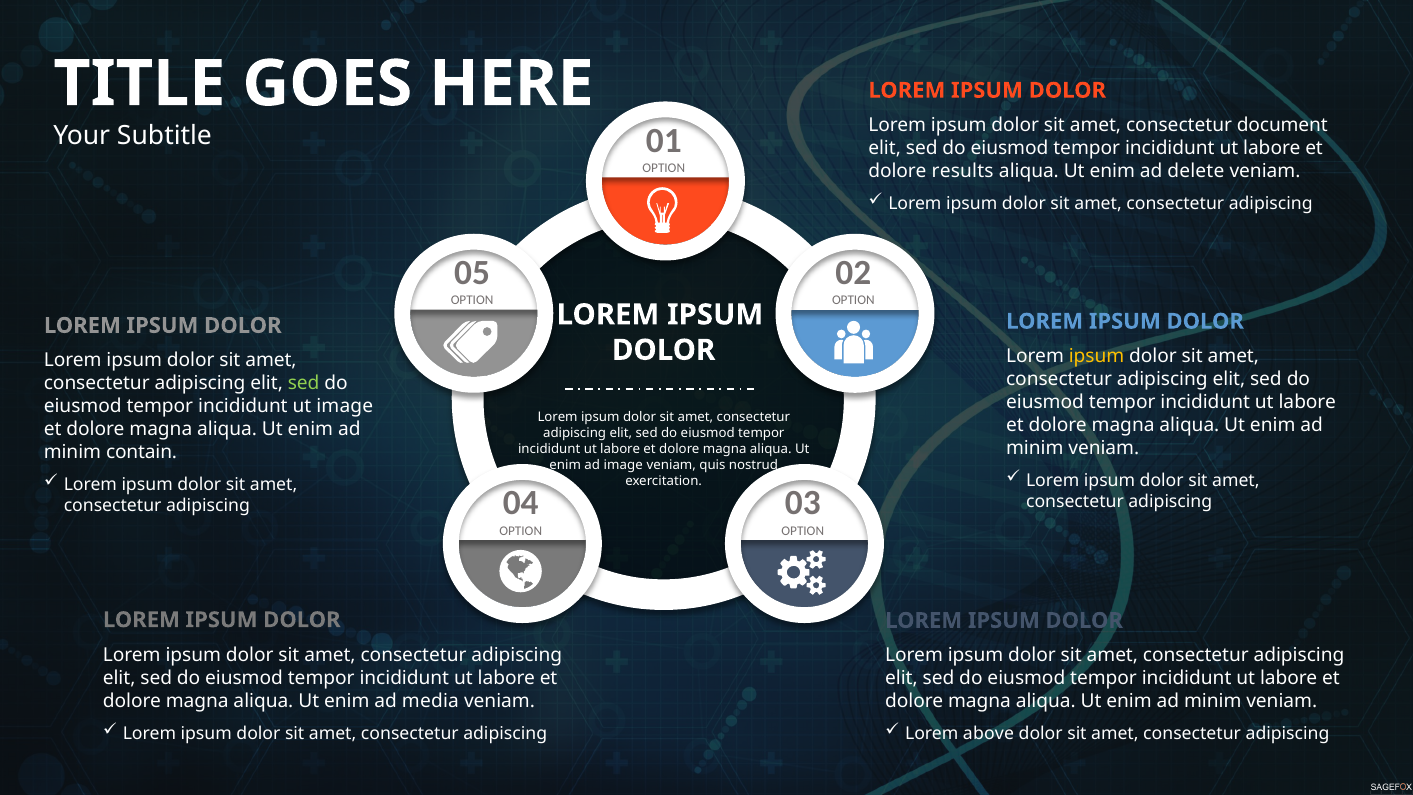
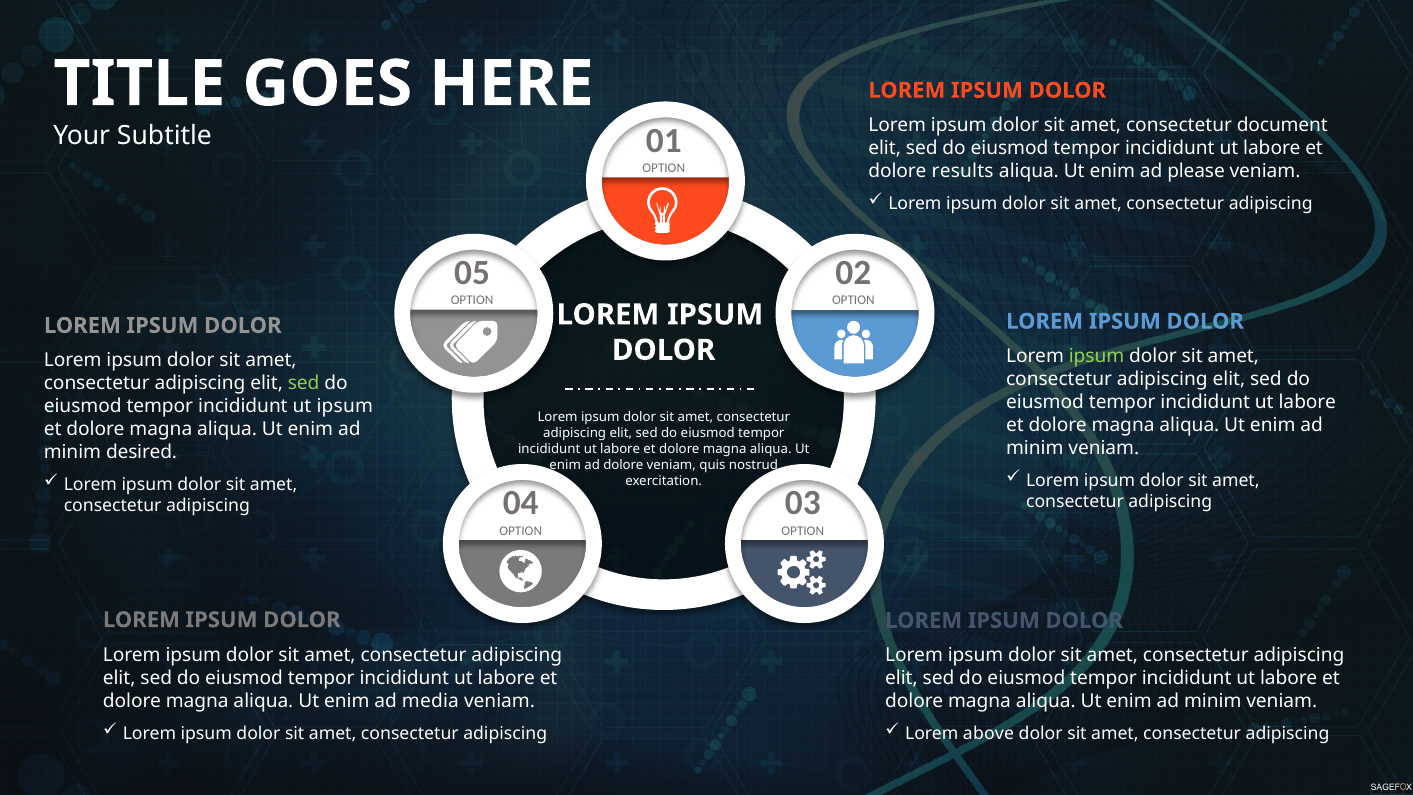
delete: delete -> please (1196, 171)
ipsum colour: yellow -> light green (1097, 356)
ut image: image -> ipsum (345, 406)
contain: contain -> desired (142, 452)
image: image -> dolore (623, 465)
